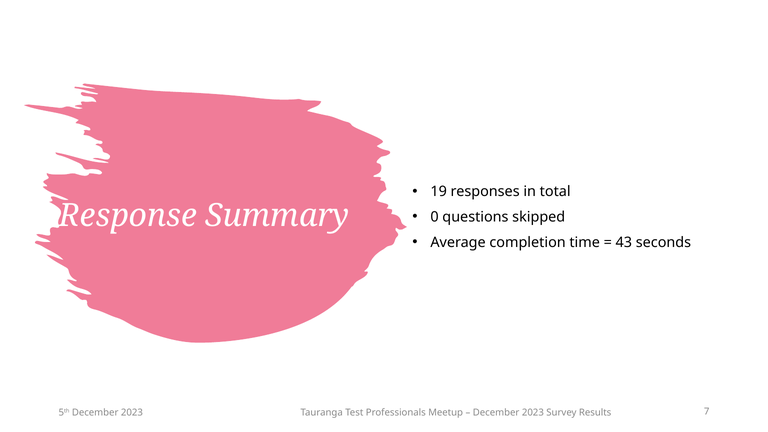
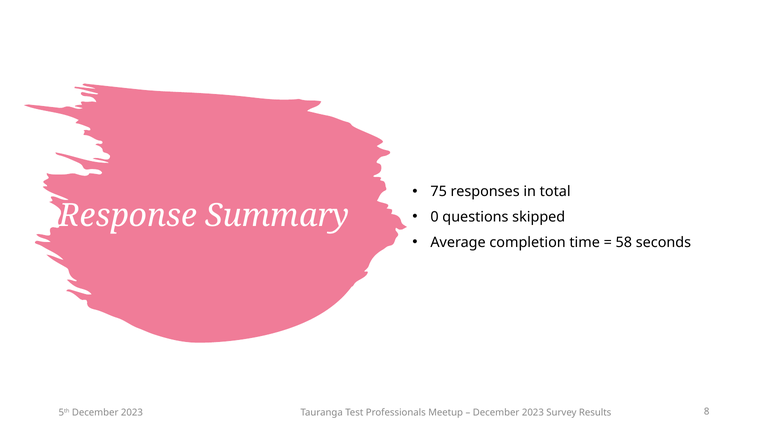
19: 19 -> 75 (439, 192)
43: 43 -> 58 (624, 242)
7: 7 -> 8 (707, 412)
